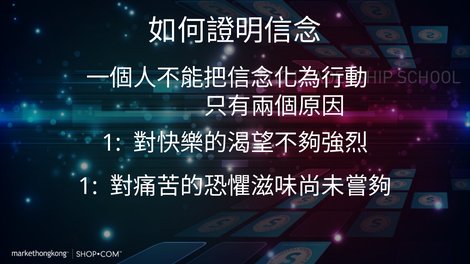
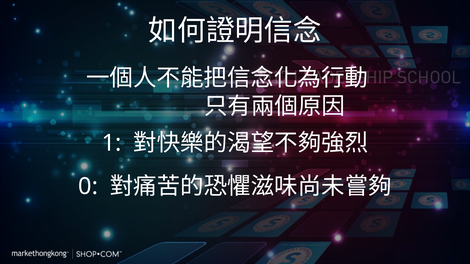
1: 1 -> 0 (88, 187)
